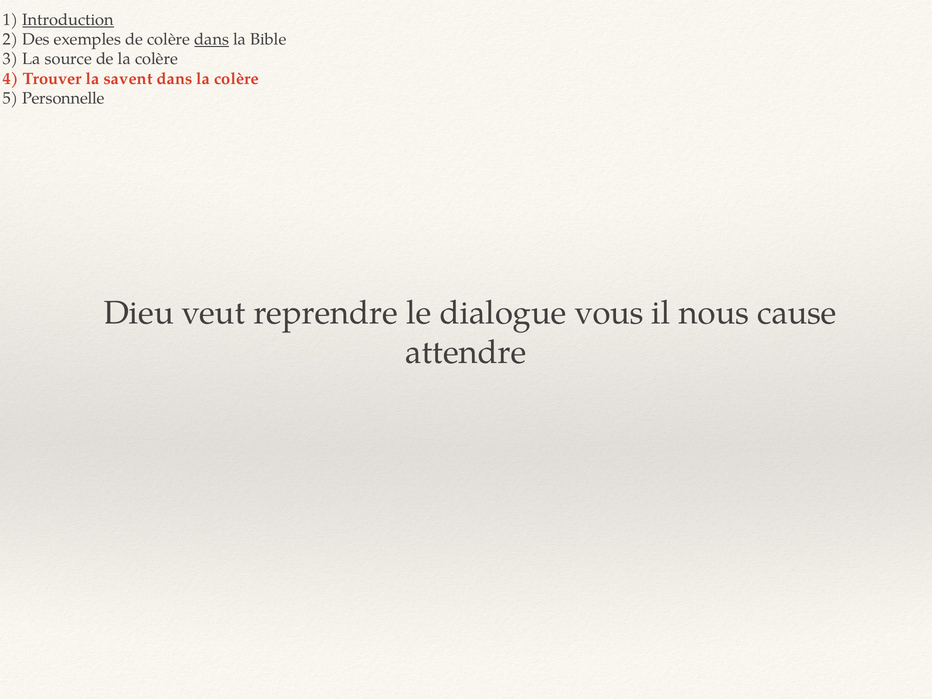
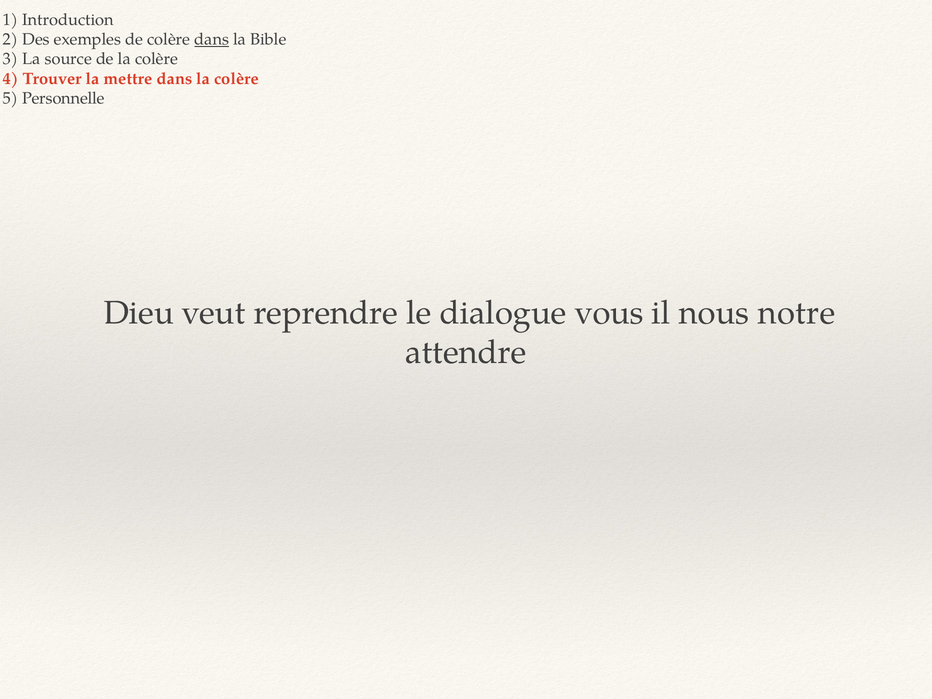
Introduction underline: present -> none (68, 20)
savent: savent -> mettre (128, 79)
cause: cause -> notre (797, 313)
